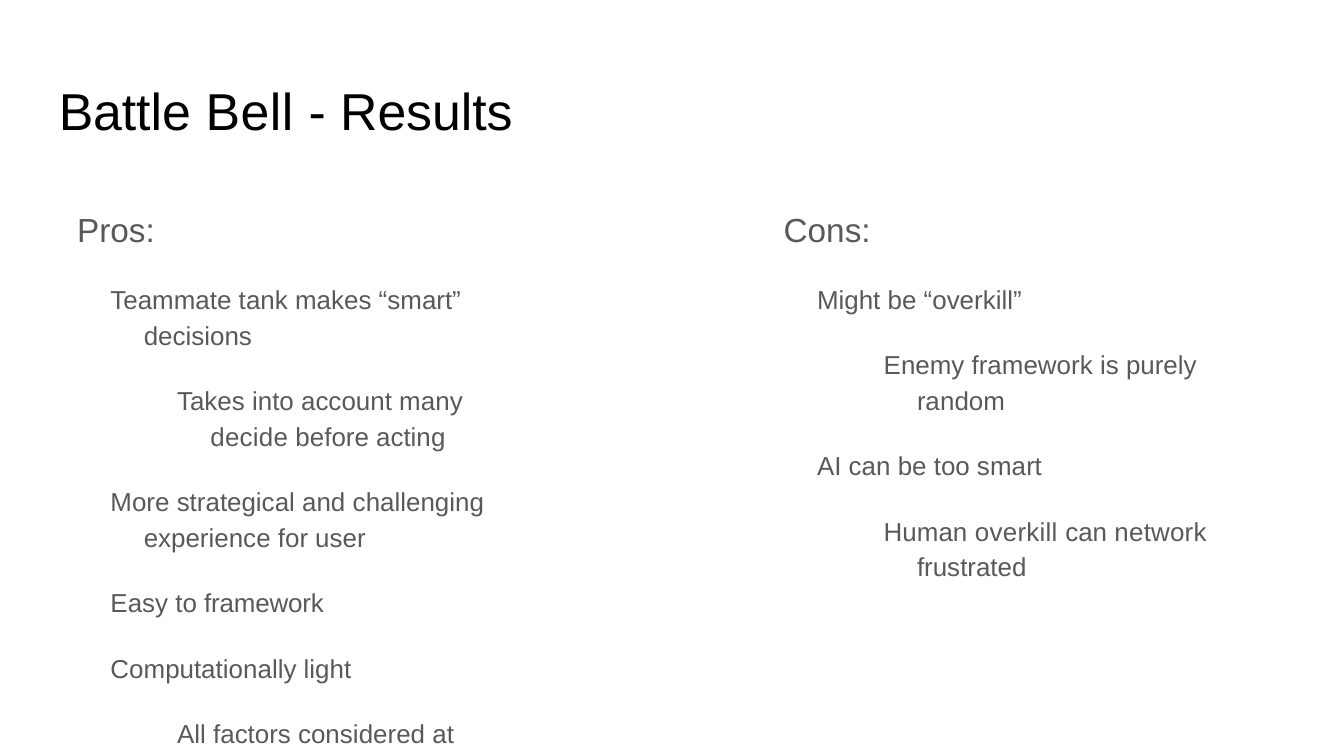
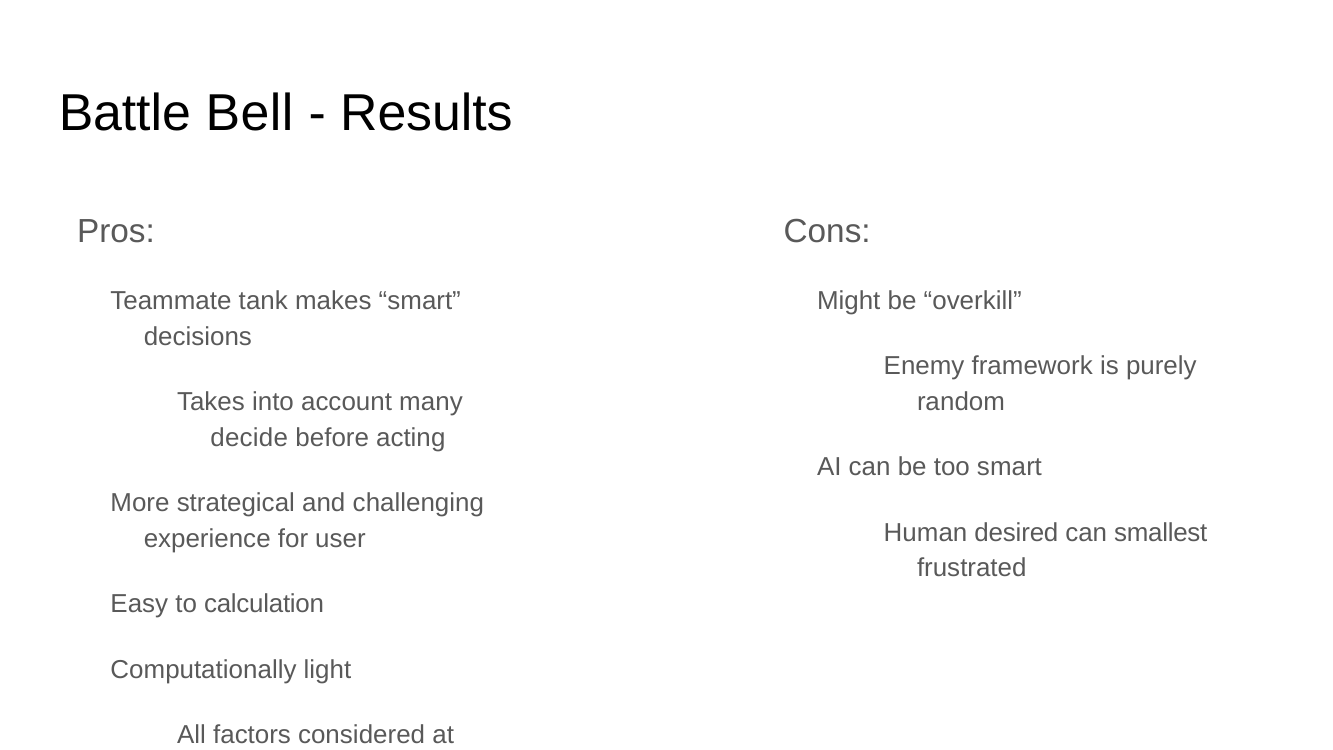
Human overkill: overkill -> desired (1016, 533)
network: network -> smallest (1161, 533)
to framework: framework -> calculation (264, 604)
